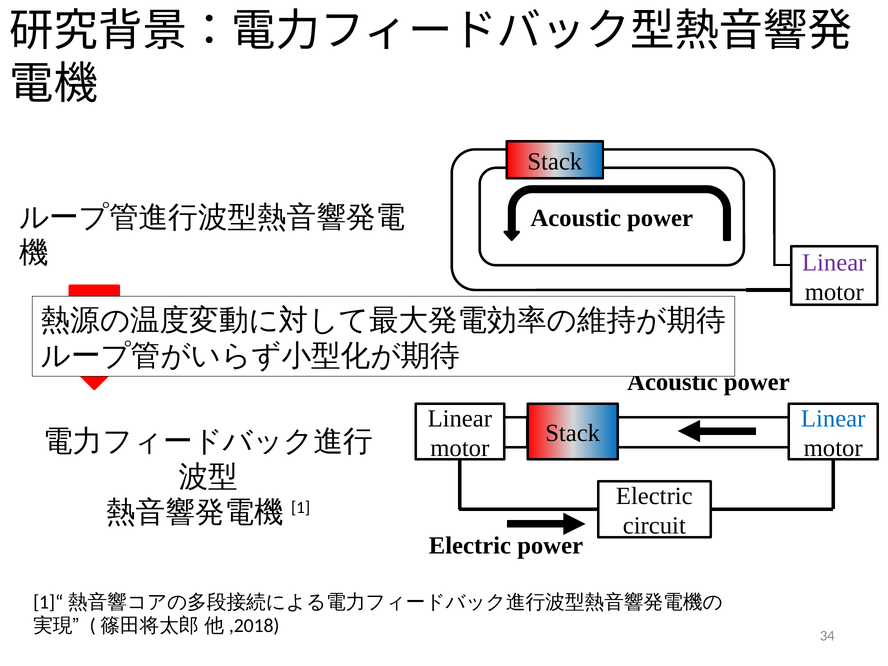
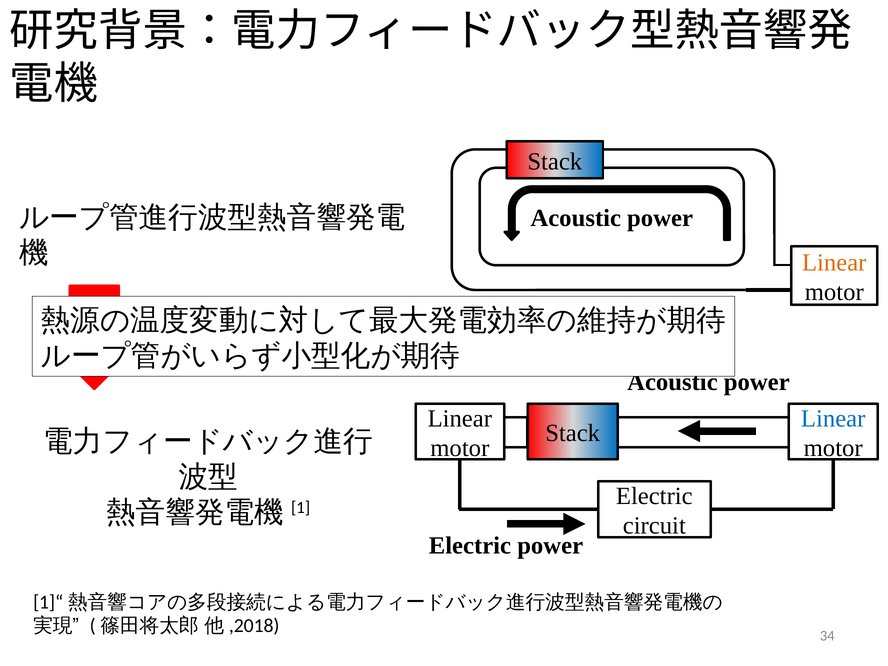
Linear colour: purple -> orange (834, 263)
